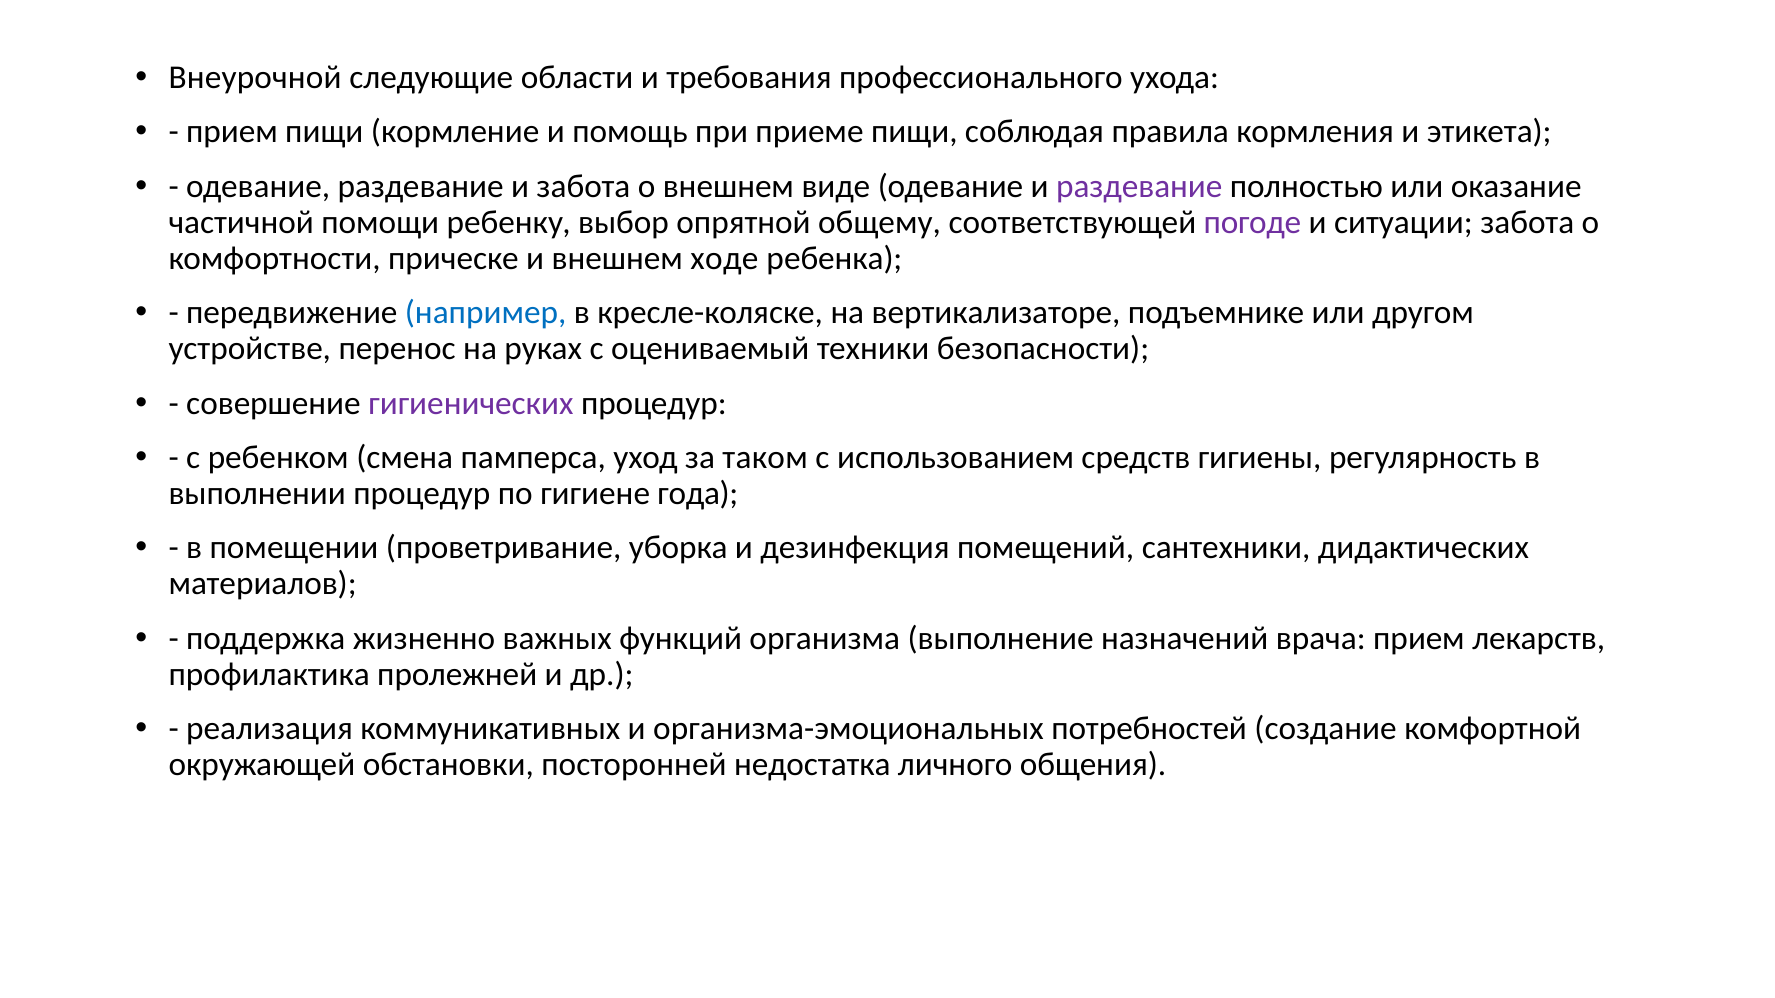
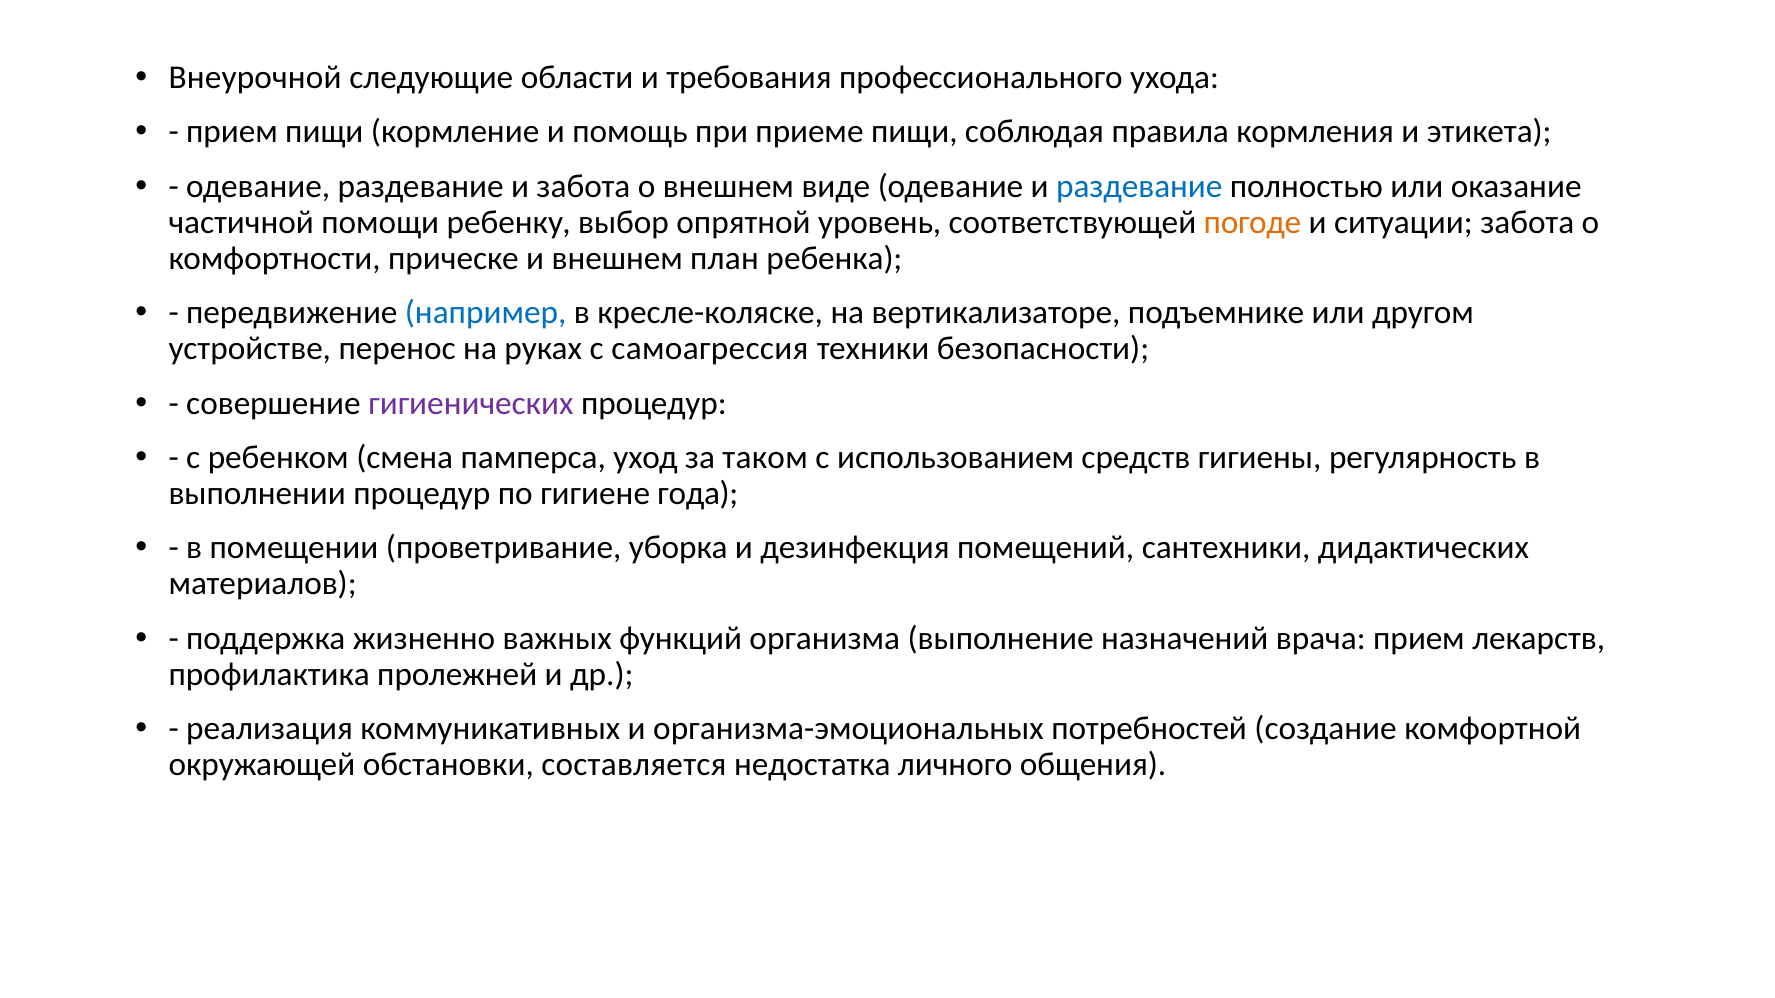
раздевание colour: purple -> blue (1139, 187)
общему: общему -> уровень (880, 222)
погоде colour: purple -> orange (1253, 222)
ходе: ходе -> план (725, 258)
оцениваемый: оцениваемый -> самоагрессия (710, 349)
посторонней: посторонней -> составляется (634, 765)
